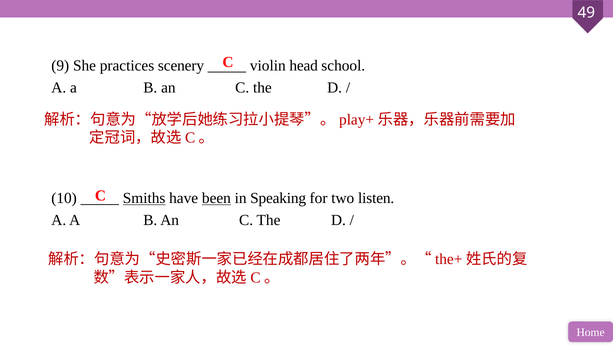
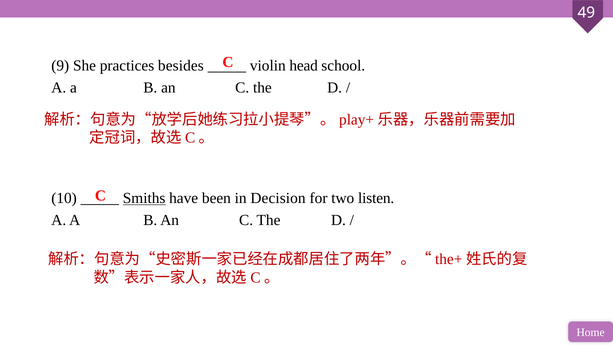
scenery: scenery -> besides (181, 66)
been underline: present -> none (216, 198)
Speaking: Speaking -> Decision (278, 198)
